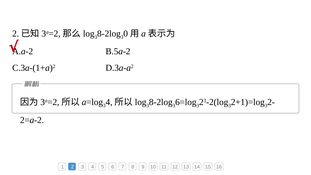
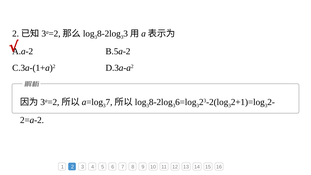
3 0: 0 -> 3 (126, 34)
4: 4 -> 7 (109, 102)
